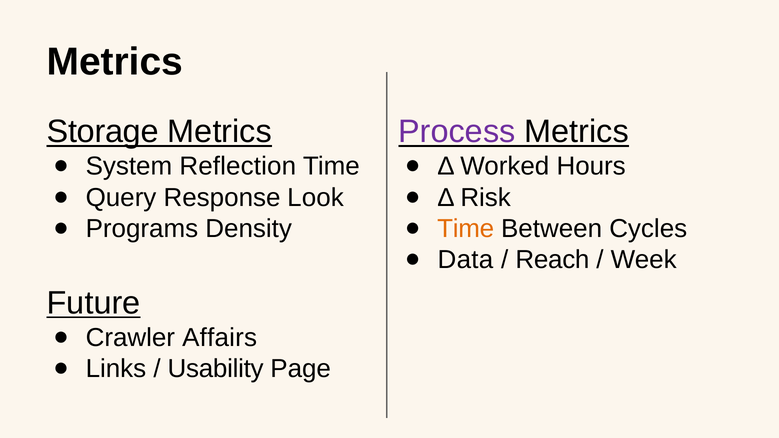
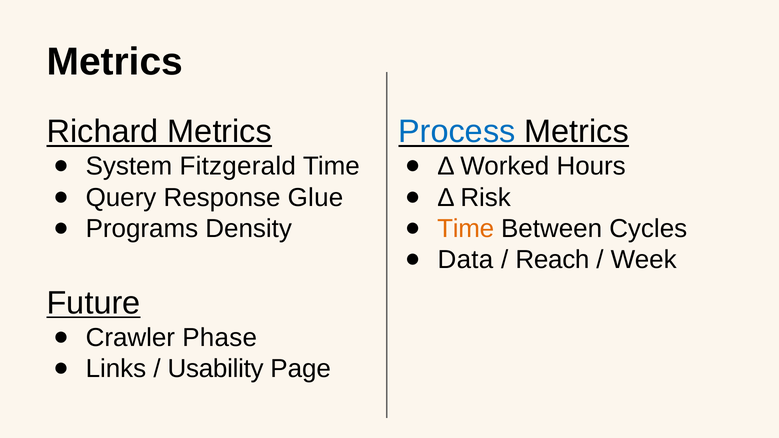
Storage: Storage -> Richard (103, 132)
Process colour: purple -> blue (457, 132)
Reflection: Reflection -> Fitzgerald (238, 166)
Look: Look -> Glue (315, 198)
Affairs: Affairs -> Phase (220, 338)
